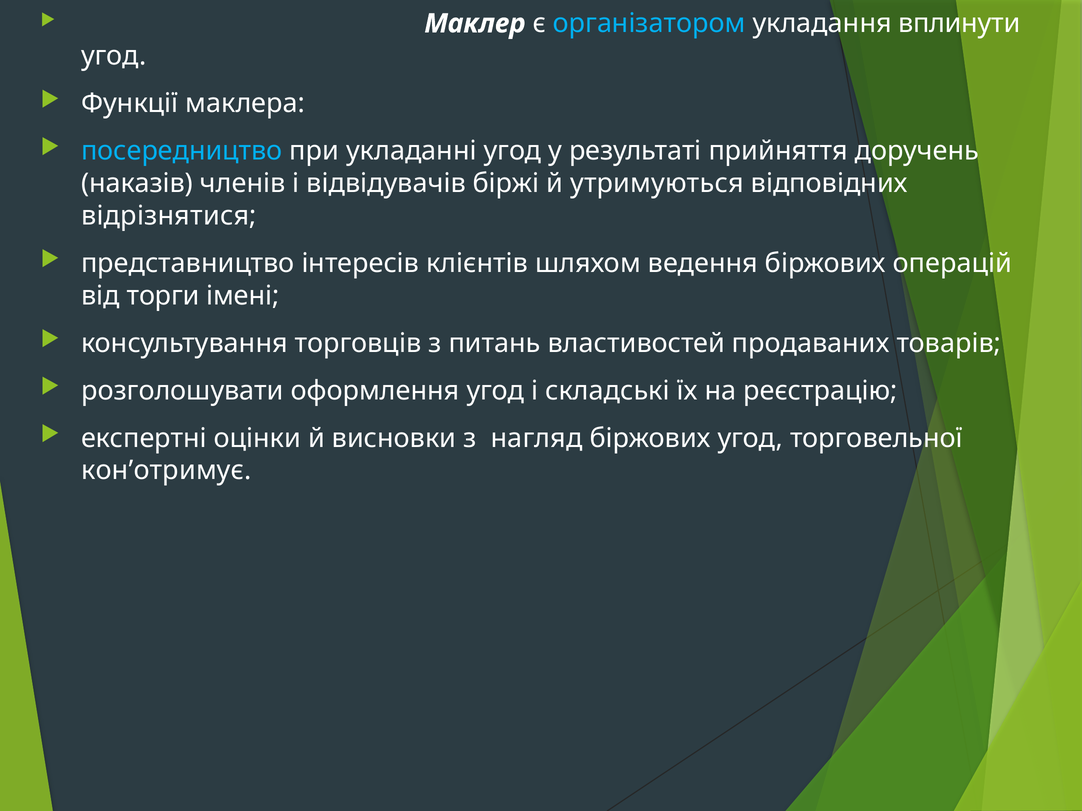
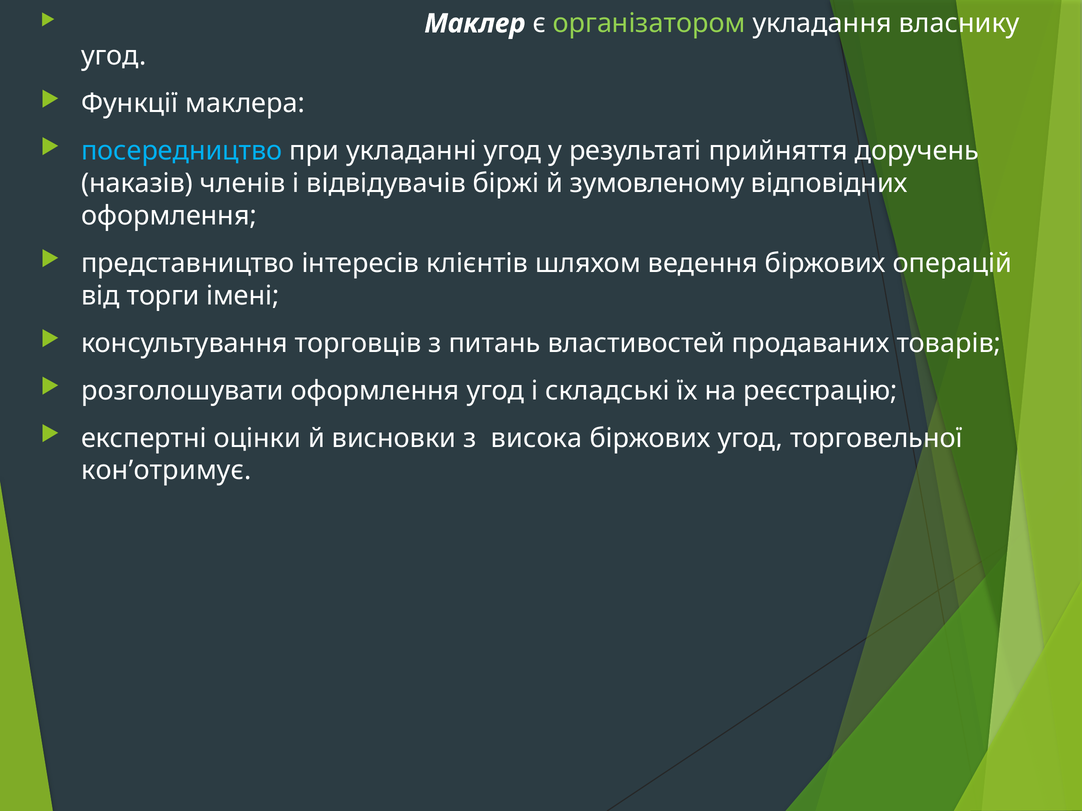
організатором colour: light blue -> light green (649, 24)
вплинути: вплинути -> власнику (959, 24)
утримуються: утримуються -> зумовленому (657, 183)
відрізнятися: відрізнятися -> оформлення (169, 216)
нагляд: нагляд -> висока (537, 438)
